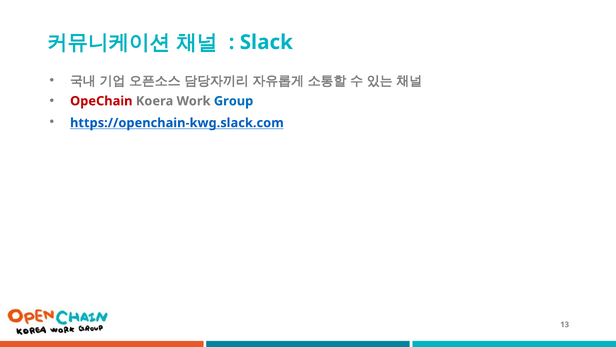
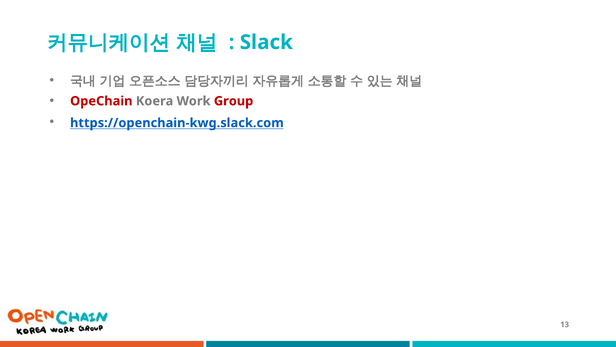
Group colour: blue -> red (234, 101)
